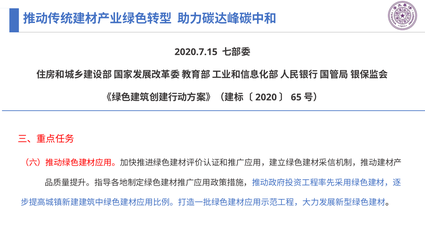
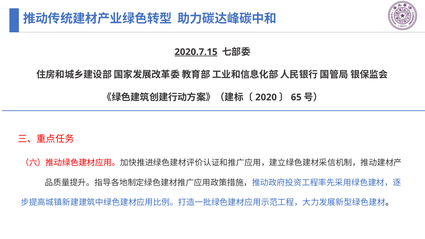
2020.7.15 underline: none -> present (196, 52)
